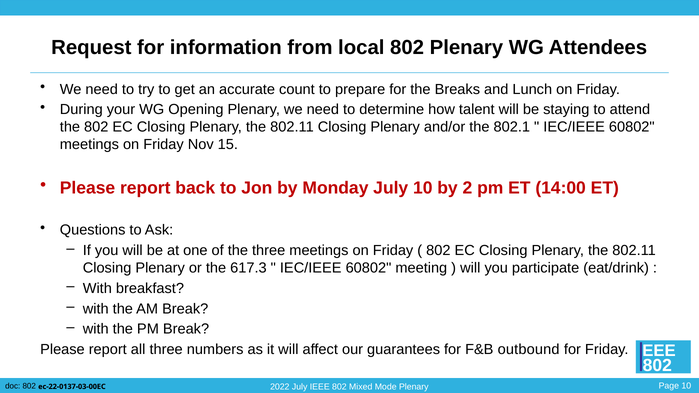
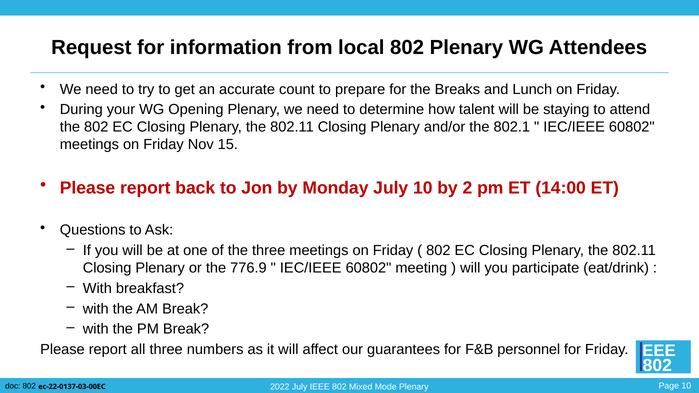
617.3: 617.3 -> 776.9 (248, 268)
outbound: outbound -> personnel (529, 350)
